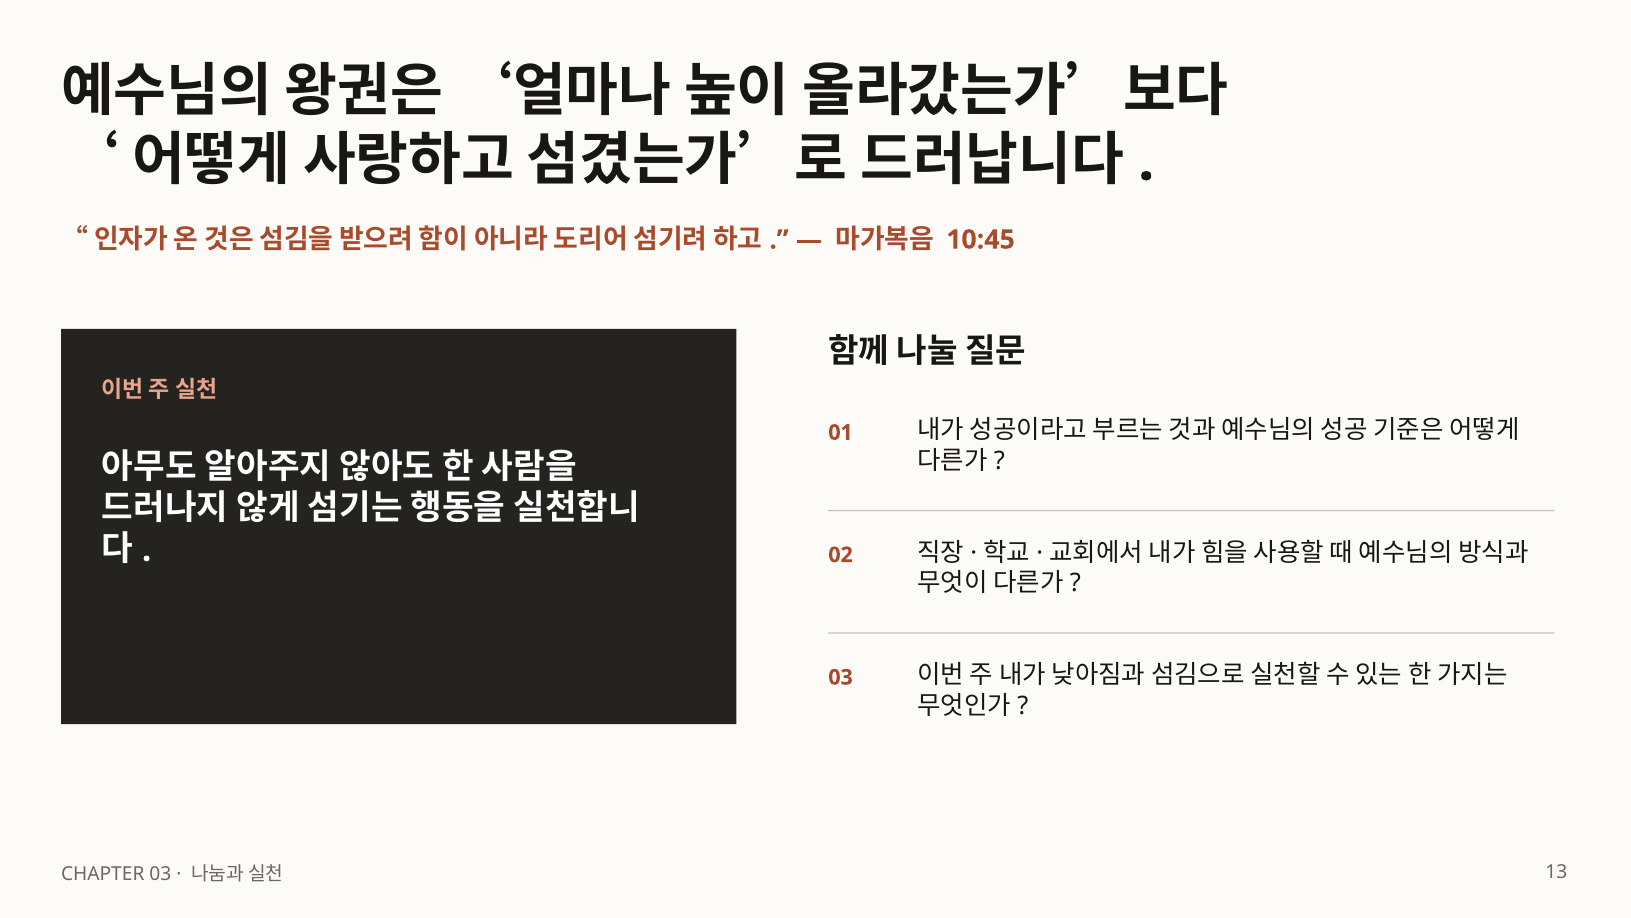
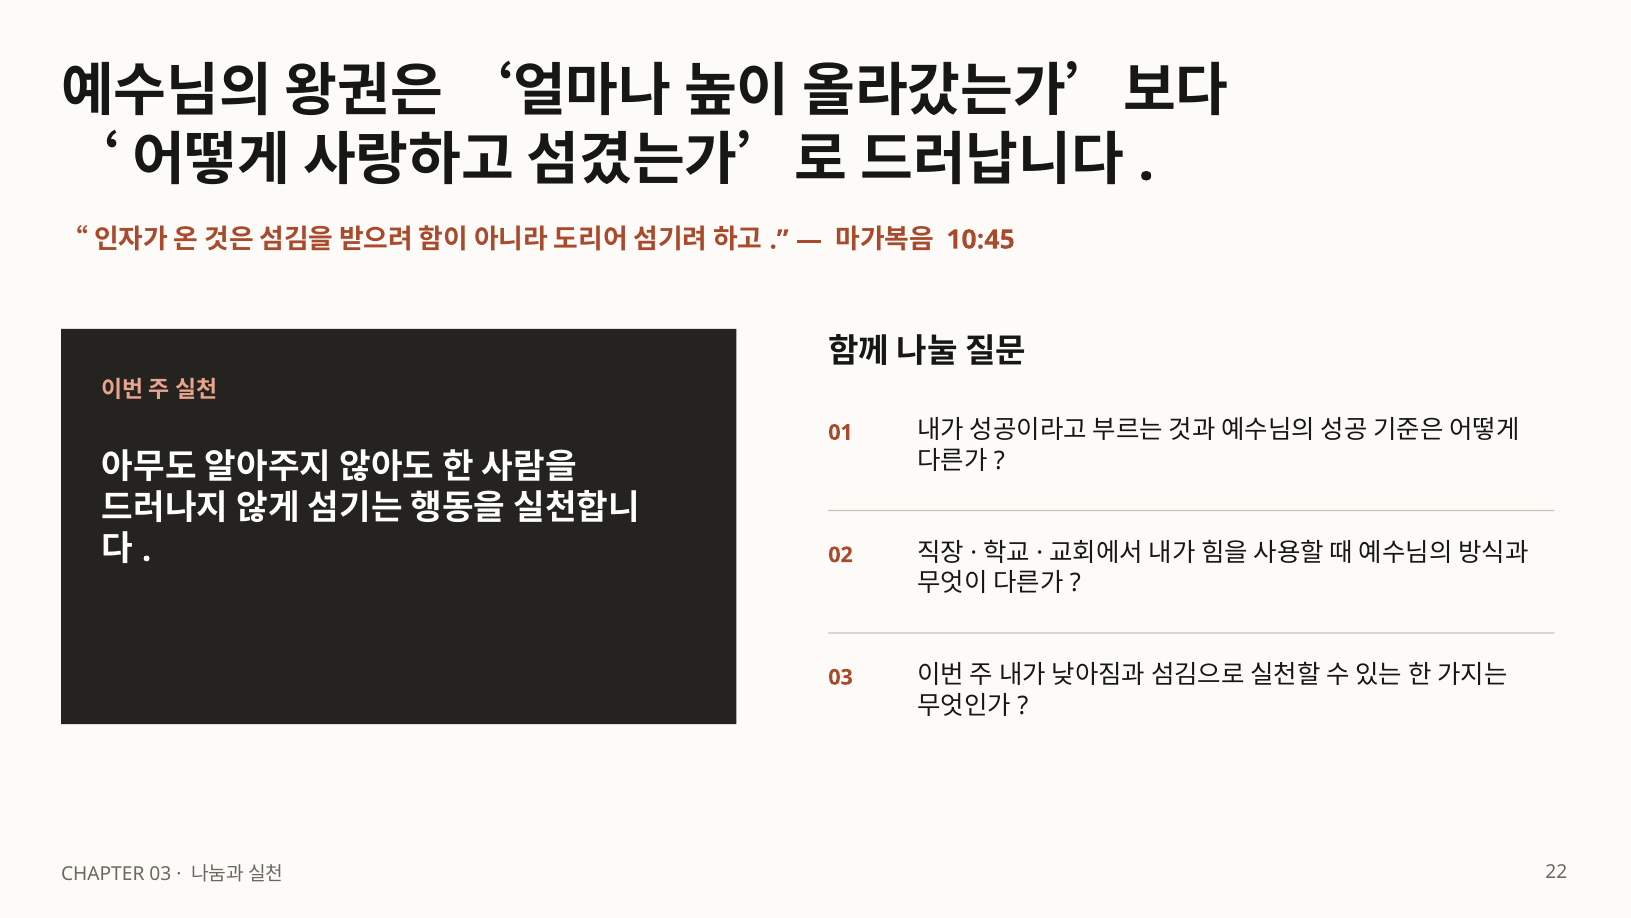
13: 13 -> 22 (1556, 872)
